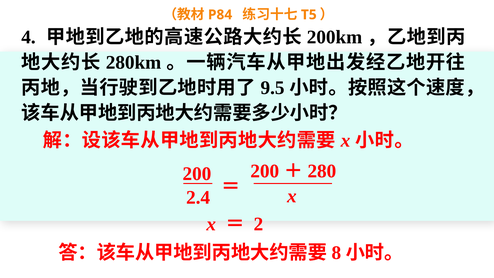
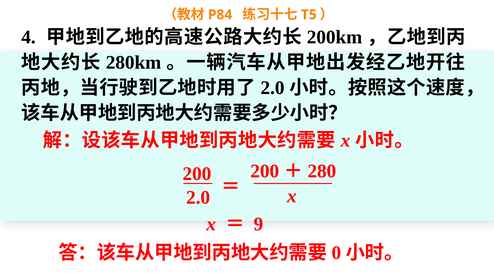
9.5: 9.5 -> 2.0 (273, 88)
2.4: 2.4 -> 2.0 (198, 197)
2: 2 -> 9 (258, 224)
8: 8 -> 0 (336, 253)
